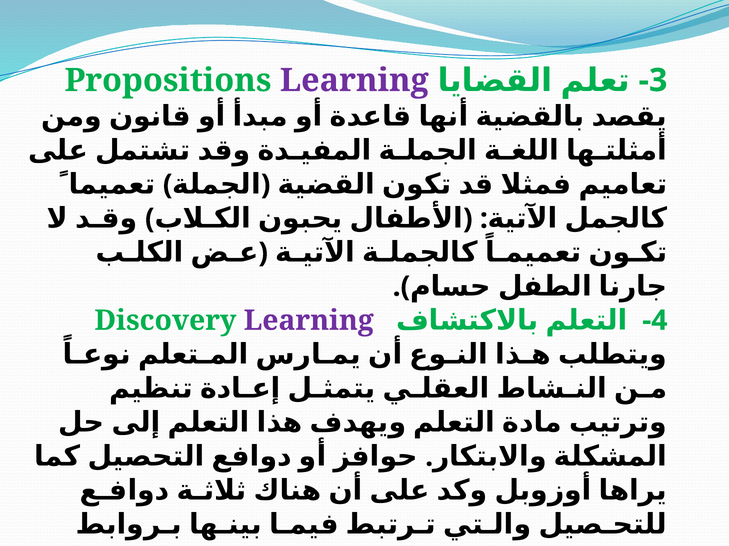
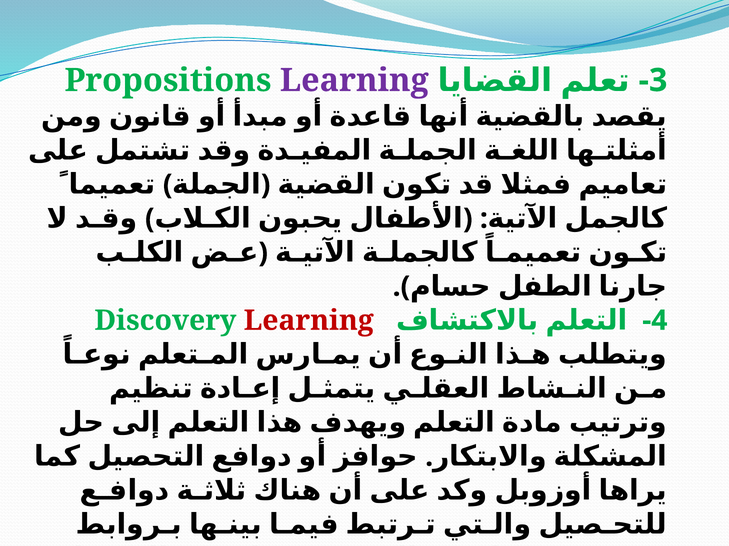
Learning colour: purple -> red (309, 321)
